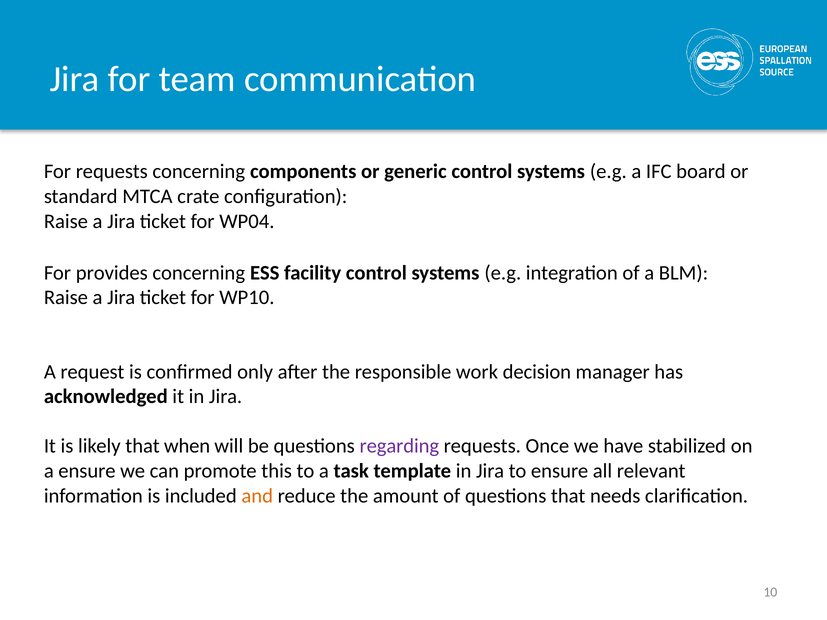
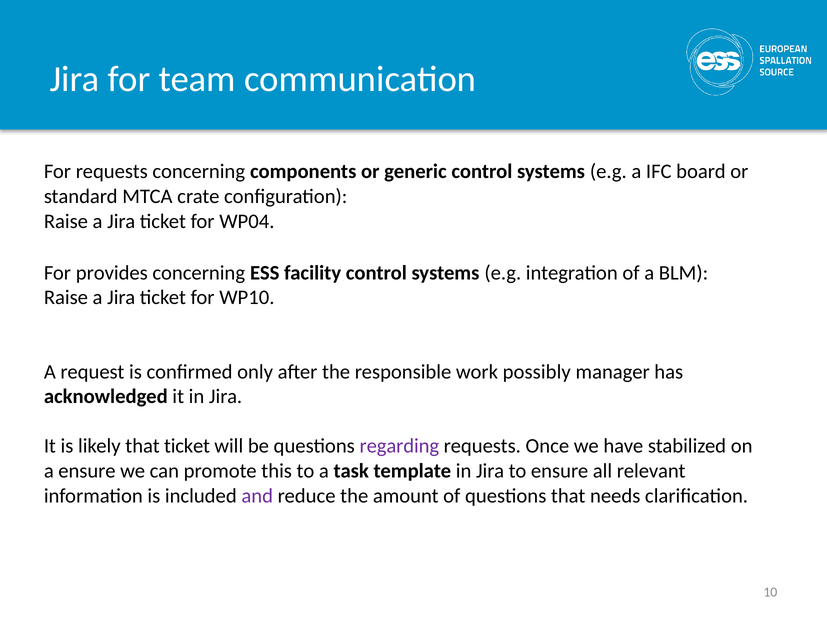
decision: decision -> possibly (537, 372)
that when: when -> ticket (187, 446)
and colour: orange -> purple (257, 496)
